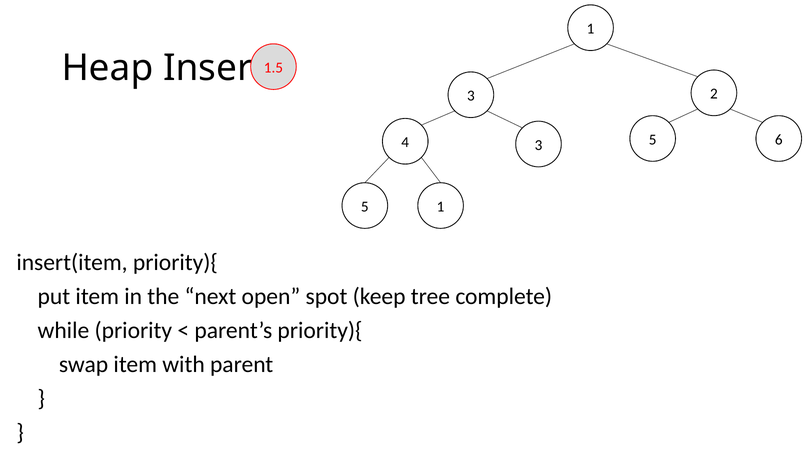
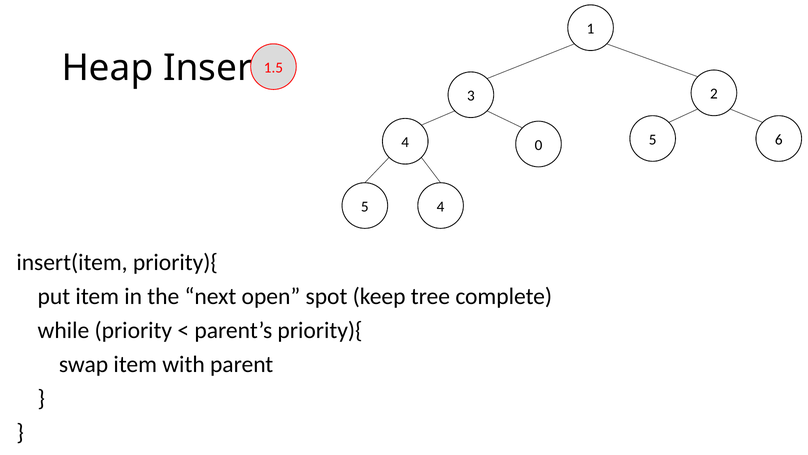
4 3: 3 -> 0 (538, 145)
5 1: 1 -> 4 (441, 206)
